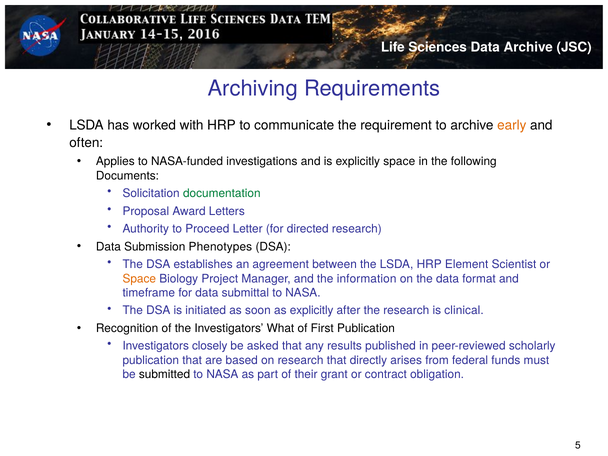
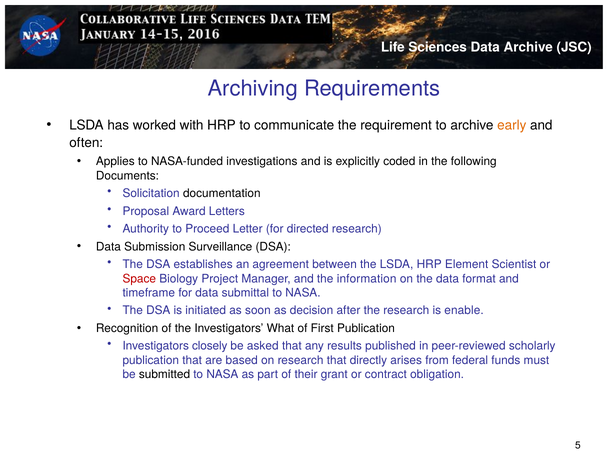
explicitly space: space -> coded (399, 162)
documentation colour: green -> black (222, 193)
Phenotypes: Phenotypes -> Surveillance (220, 247)
Space colour: orange -> red (139, 279)
as explicitly: explicitly -> decision (312, 311)
clinical: clinical -> enable (464, 311)
